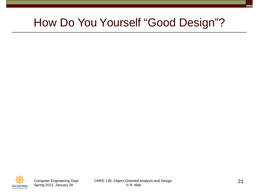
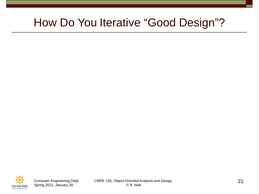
Yourself: Yourself -> Iterative (120, 23)
